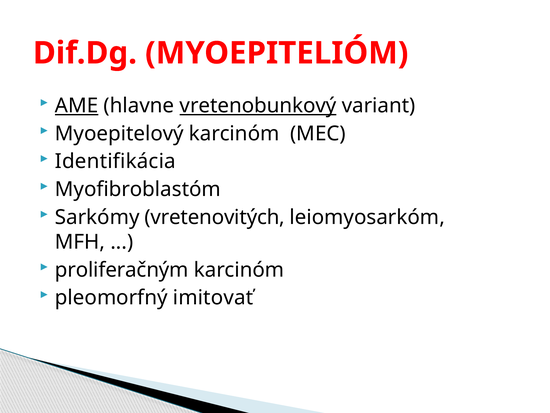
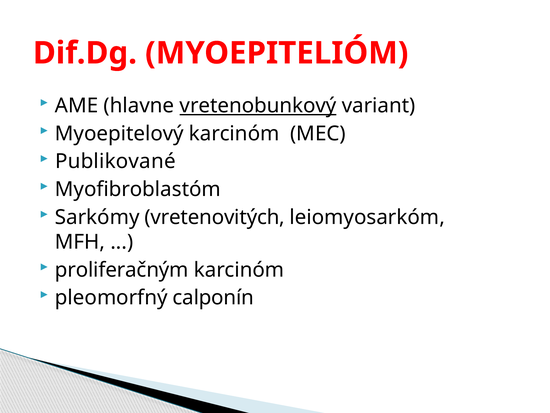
AME underline: present -> none (77, 106)
Identifikácia: Identifikácia -> Publikované (115, 161)
imitovať: imitovať -> calponín (213, 297)
